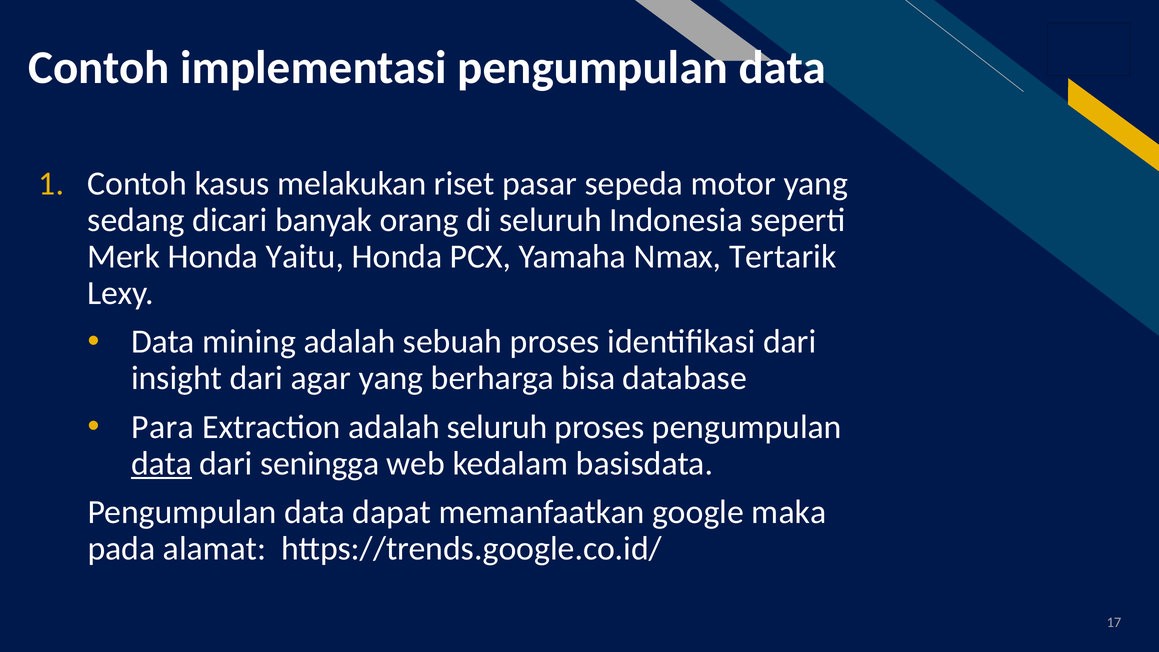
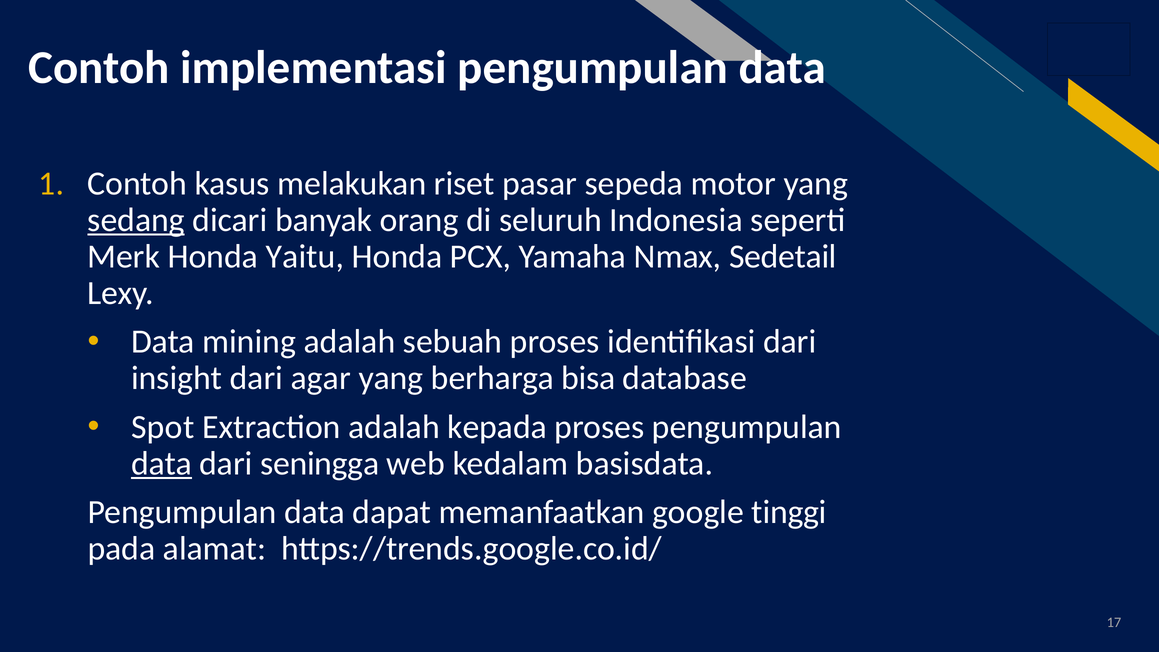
sedang underline: none -> present (136, 220)
Tertarik: Tertarik -> Sedetail (783, 257)
Para: Para -> Spot (163, 427)
adalah seluruh: seluruh -> kepada (497, 427)
maka: maka -> tinggi (789, 512)
